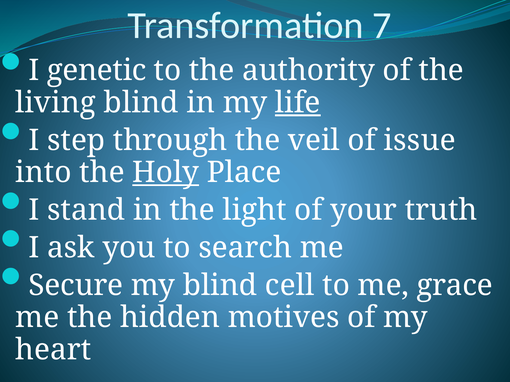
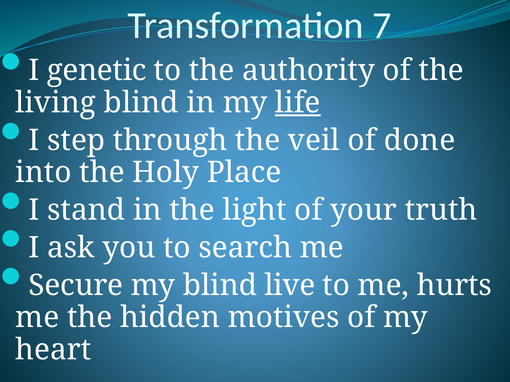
issue: issue -> done (420, 140)
Holy underline: present -> none (166, 173)
cell: cell -> live (290, 286)
grace: grace -> hurts (454, 286)
